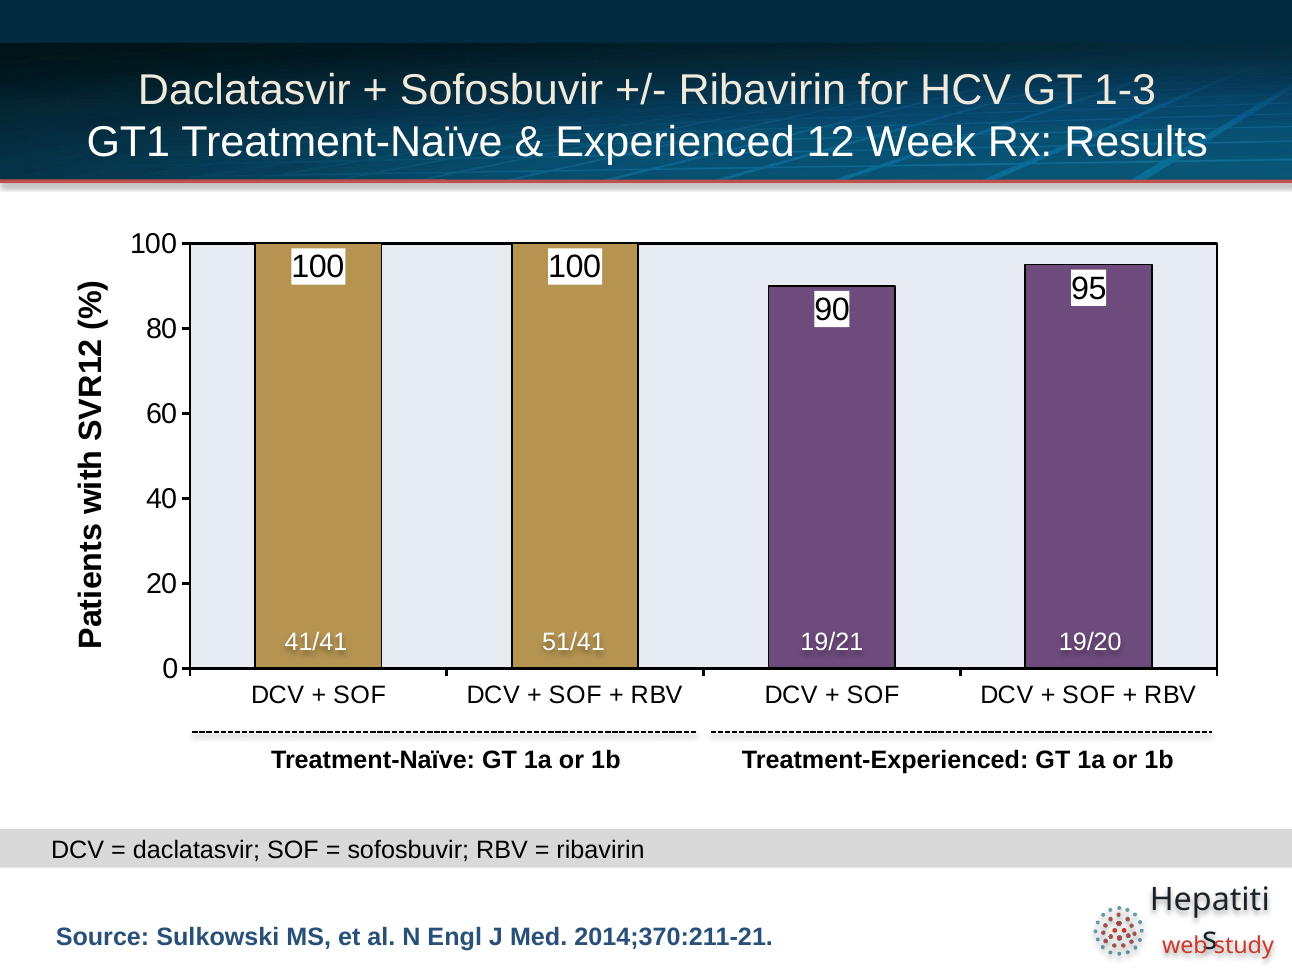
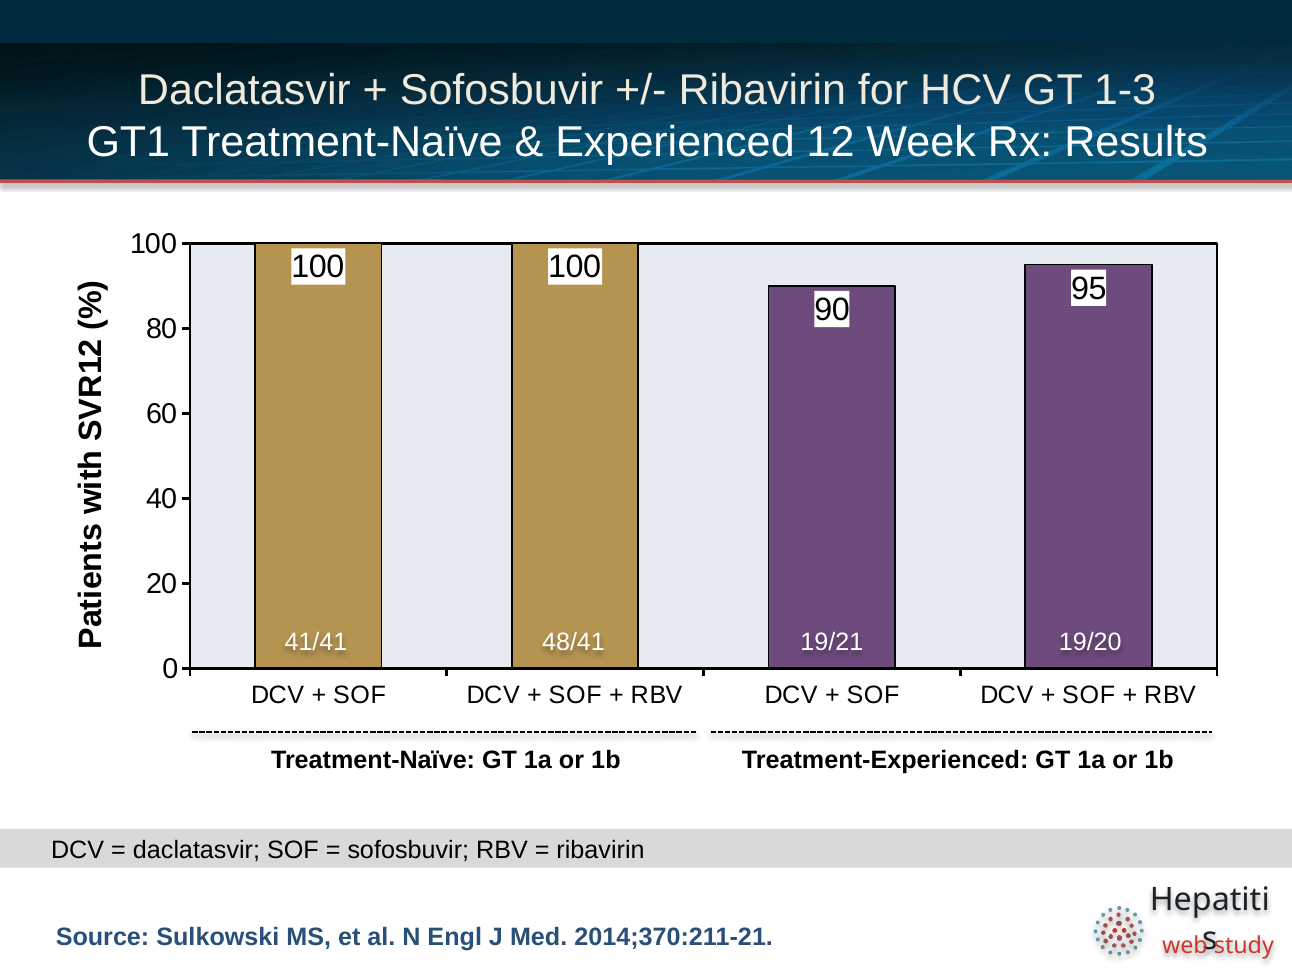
51/41: 51/41 -> 48/41 (573, 642)
